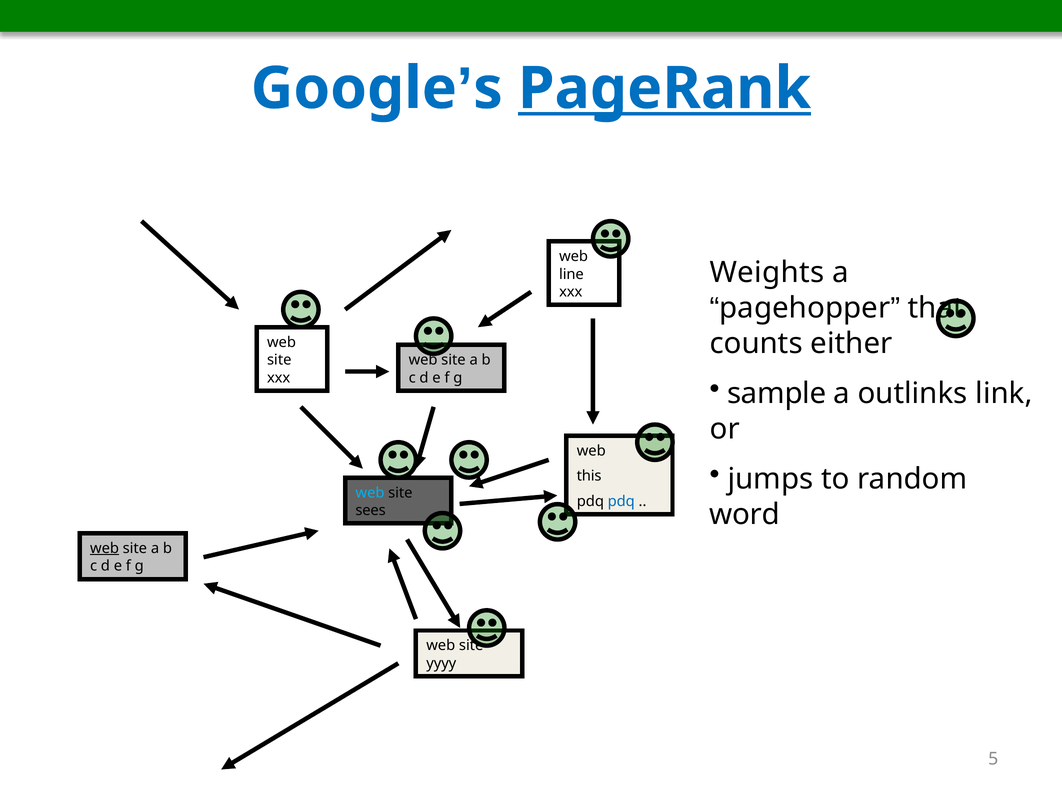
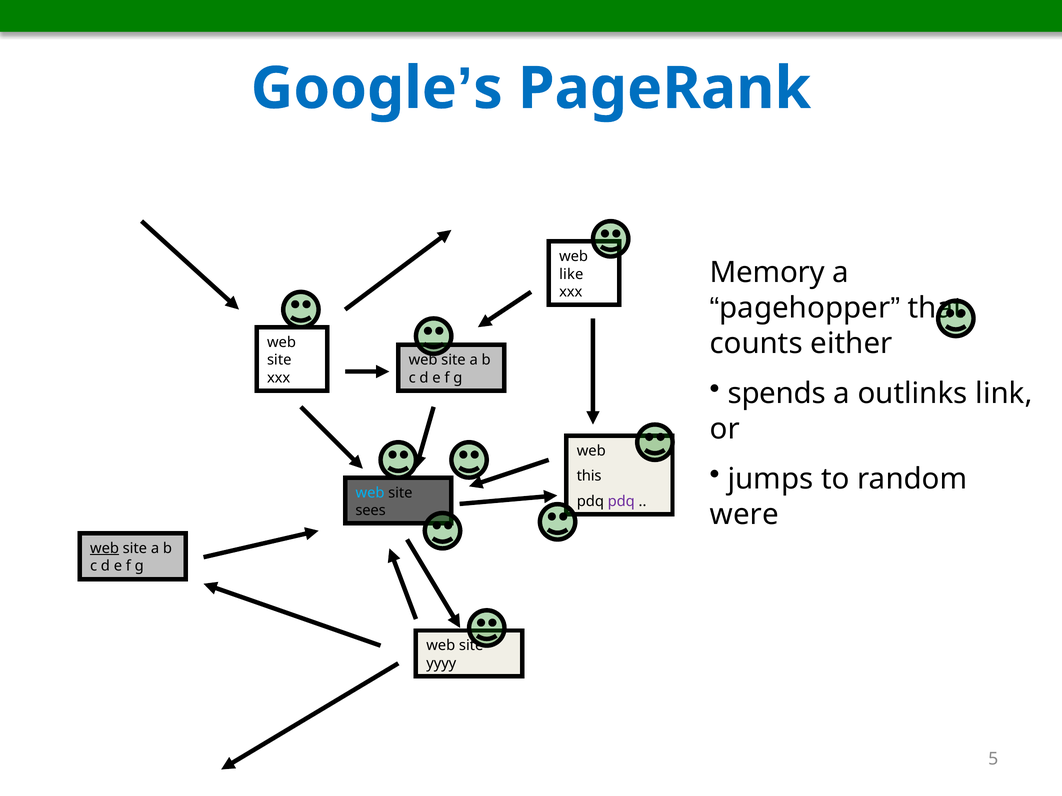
PageRank underline: present -> none (665, 89)
Weights: Weights -> Memory (767, 273)
line: line -> like (571, 274)
sample: sample -> spends (777, 394)
pdq colour: blue -> purple (621, 501)
word: word -> were (744, 515)
